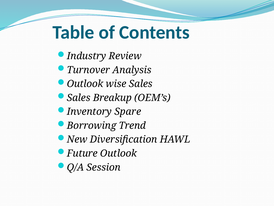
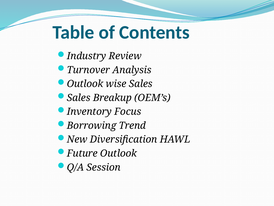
Spare: Spare -> Focus (128, 111)
